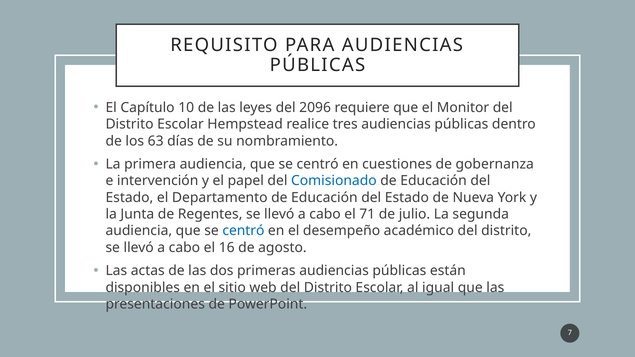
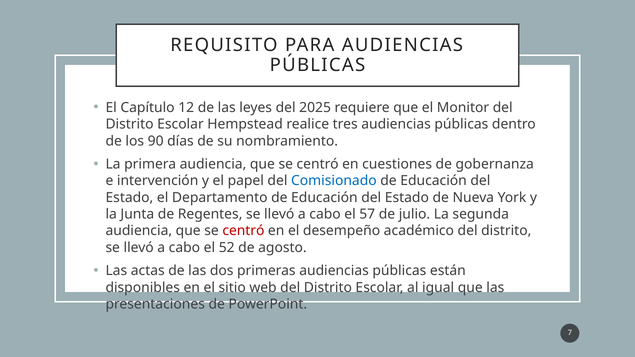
10: 10 -> 12 (186, 108)
2096: 2096 -> 2025 (315, 108)
63: 63 -> 90 (156, 141)
71: 71 -> 57 (367, 214)
centró colour: blue -> red (243, 231)
16: 16 -> 52 (227, 248)
